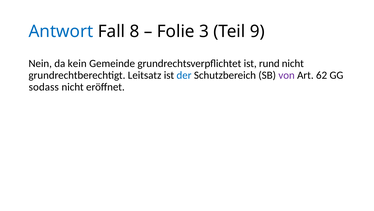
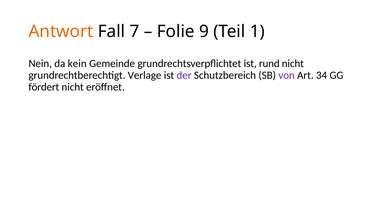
Antwort colour: blue -> orange (61, 31)
8: 8 -> 7 (134, 31)
3: 3 -> 9 (204, 31)
9: 9 -> 1 (257, 31)
Leitsatz: Leitsatz -> Verlage (145, 75)
der colour: blue -> purple (184, 75)
62: 62 -> 34 (322, 75)
sodass: sodass -> fördert (44, 87)
